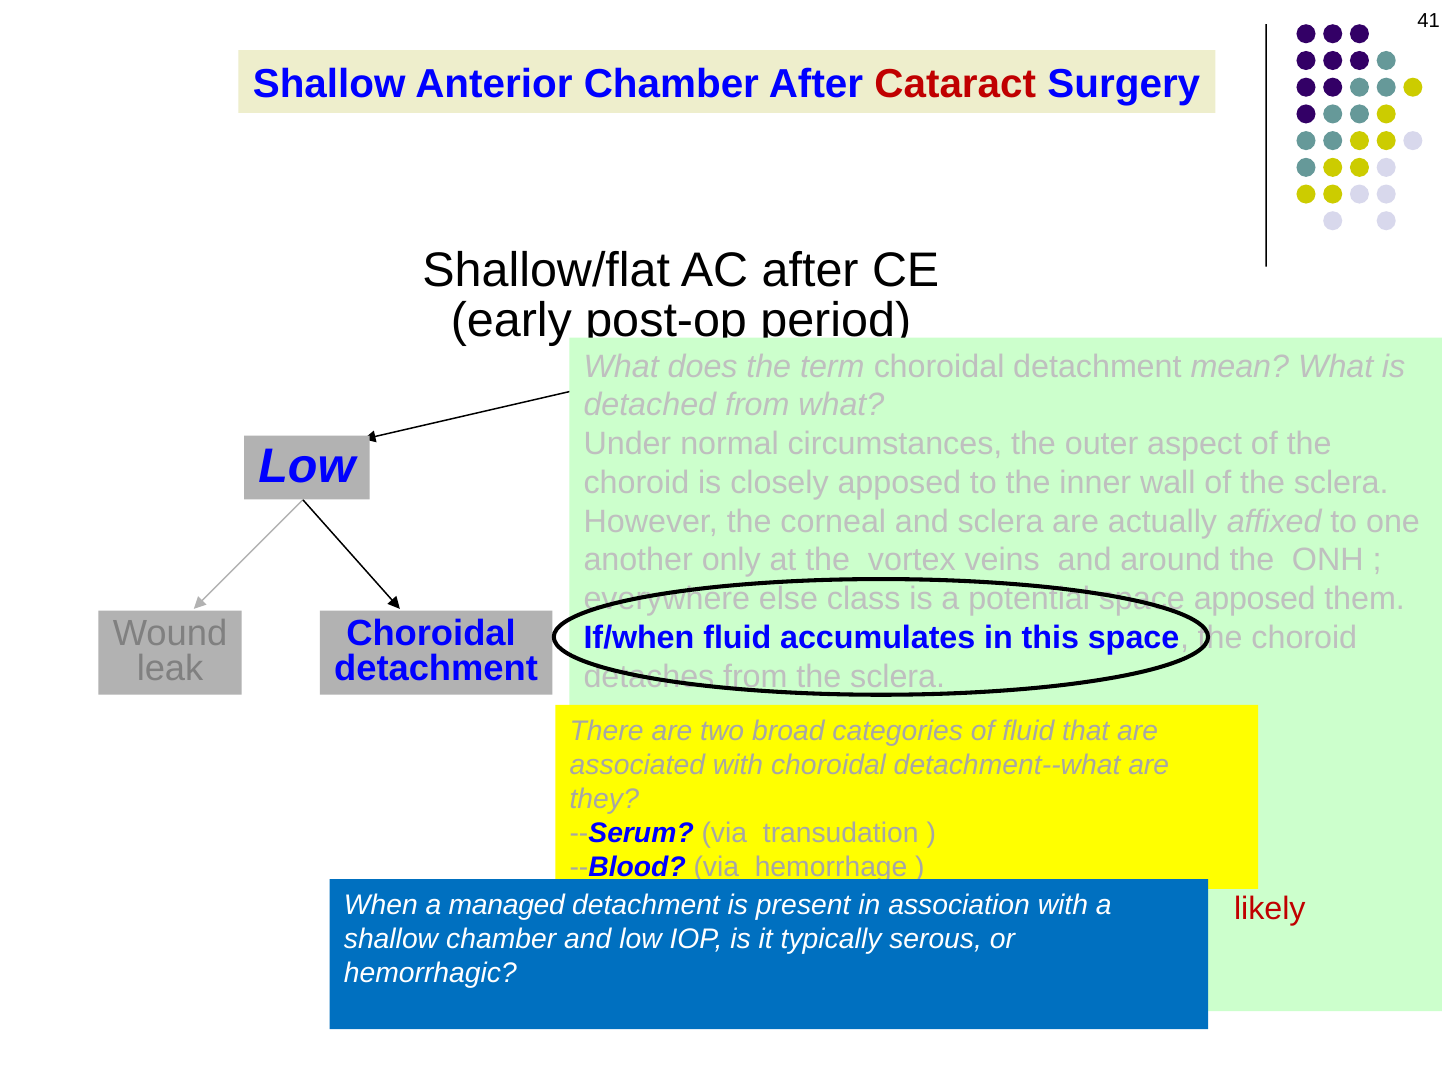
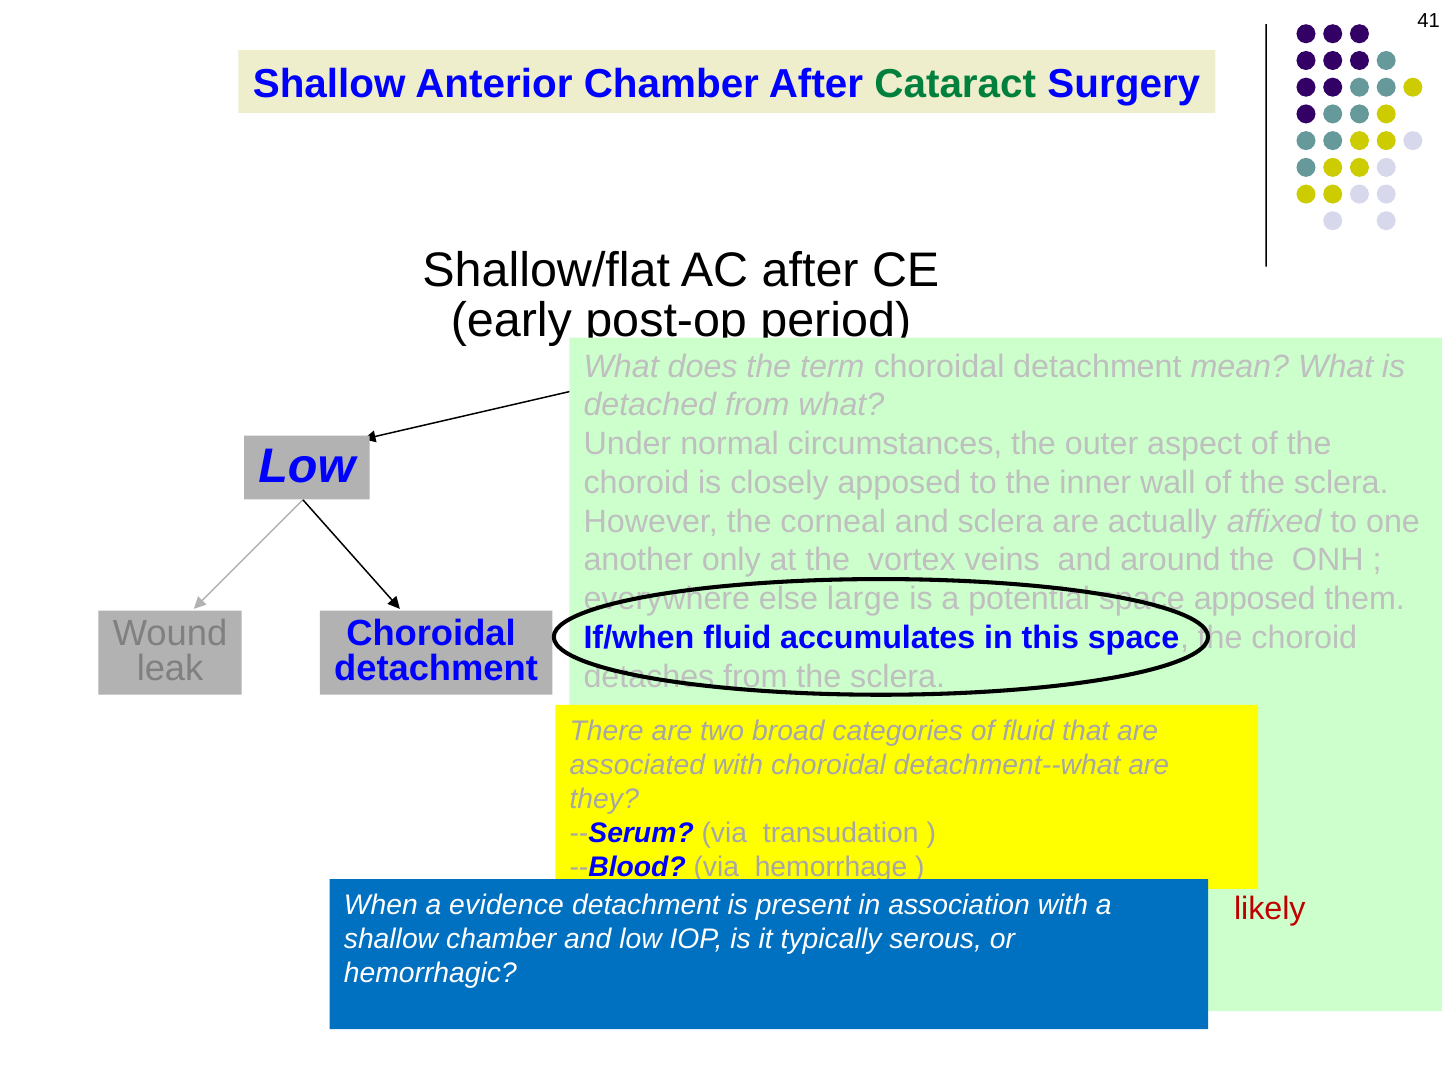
Cataract colour: red -> green (955, 84)
class: class -> large (864, 599)
managed: managed -> evidence (507, 905)
